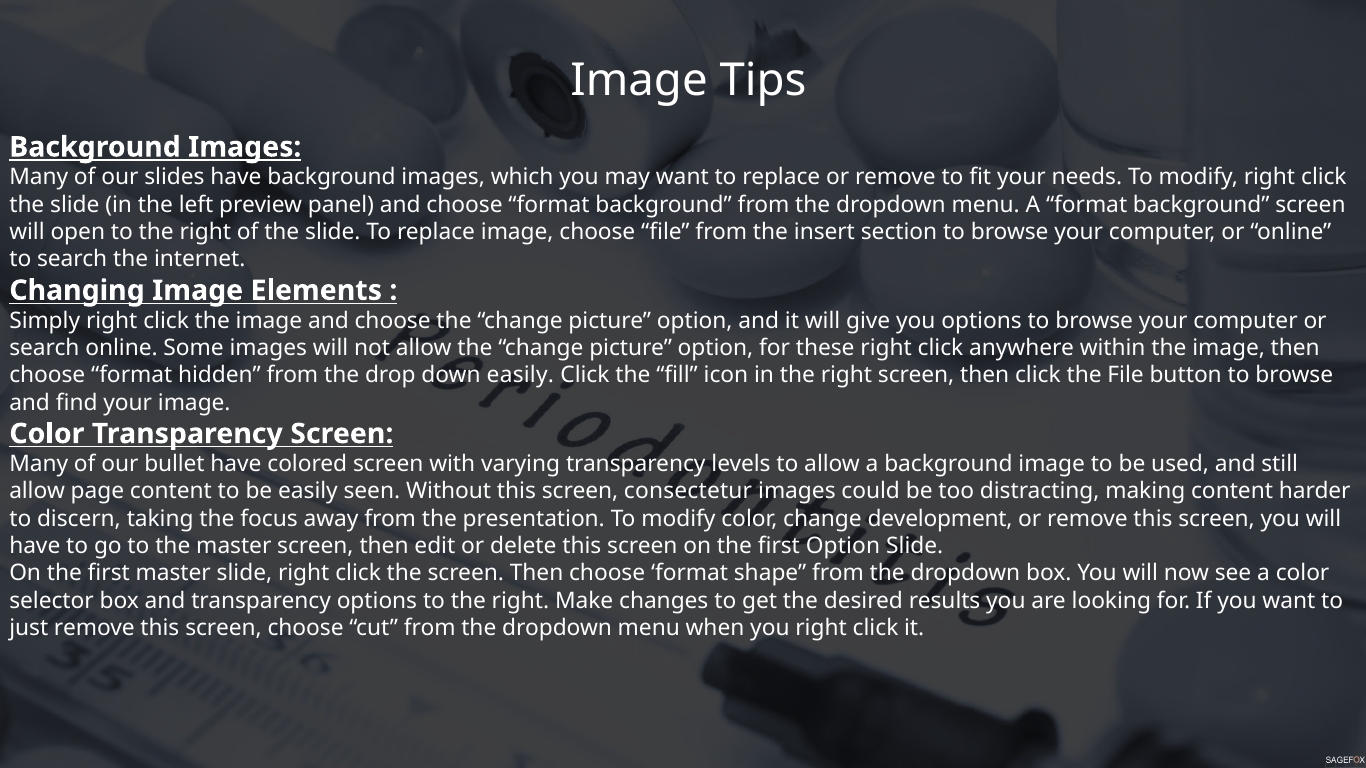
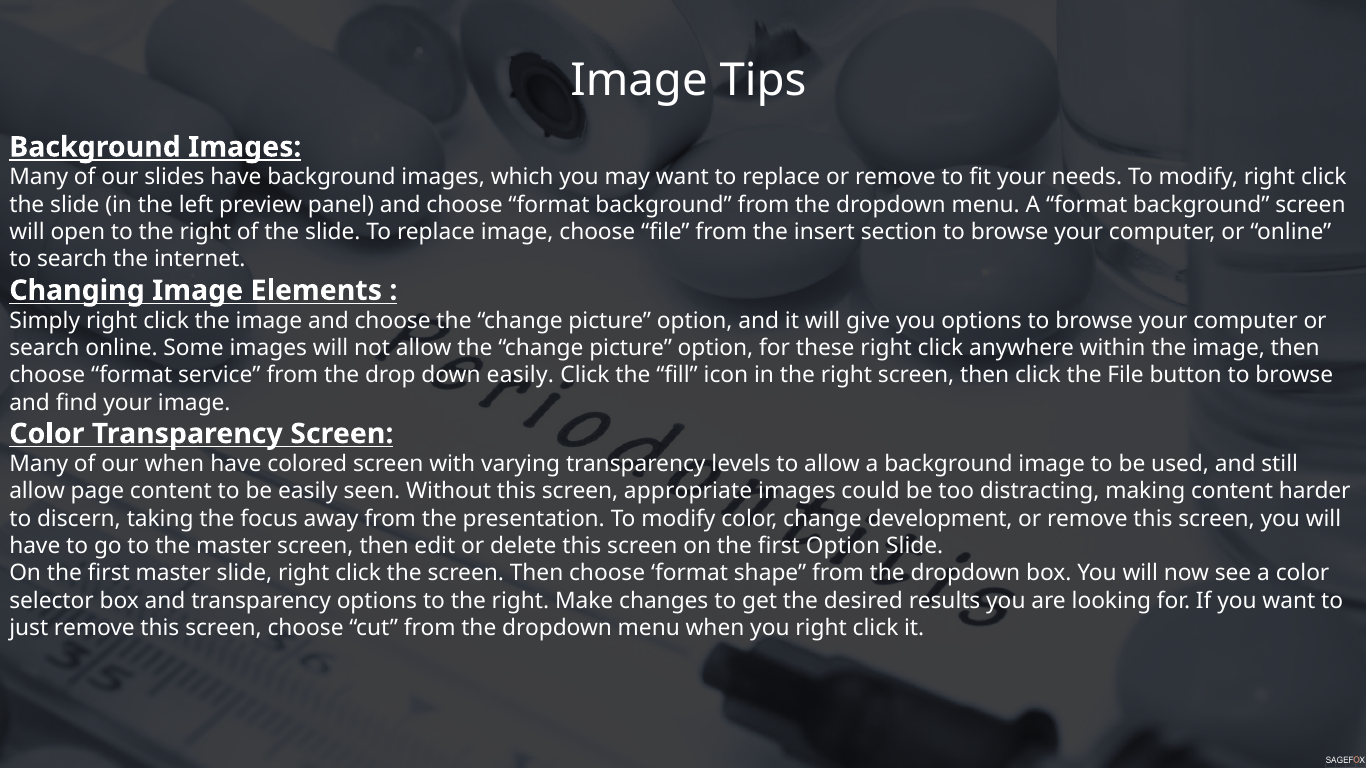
hidden: hidden -> service (219, 376)
our bullet: bullet -> when (174, 464)
consectetur: consectetur -> appropriate (688, 492)
